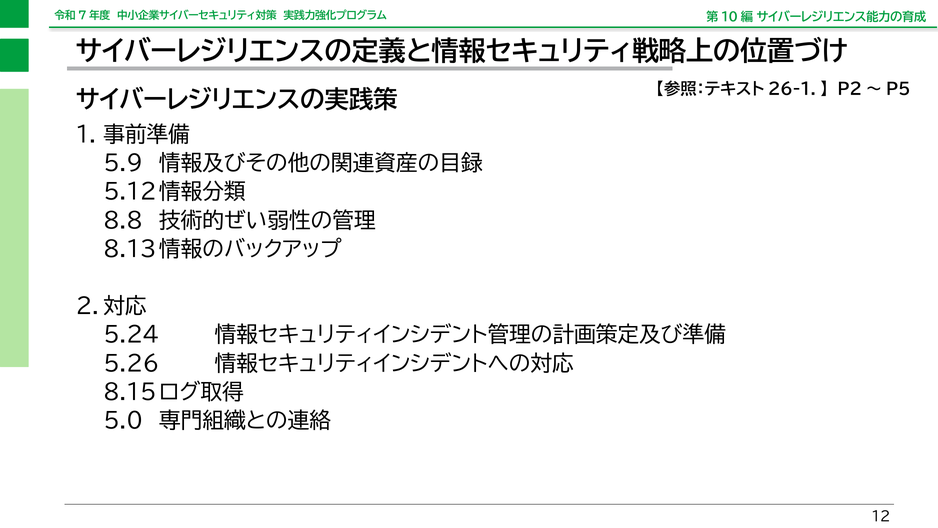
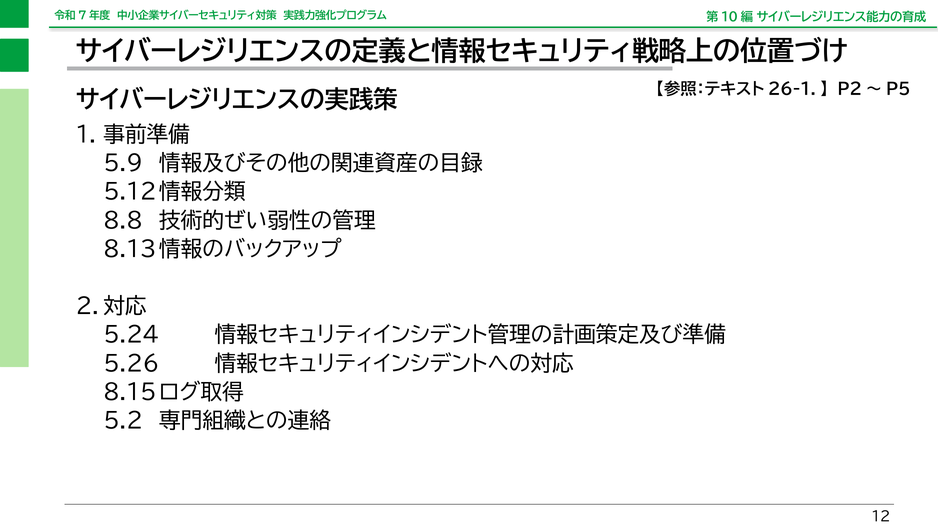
5.0: 5.0 -> 5.2 (123, 421)
